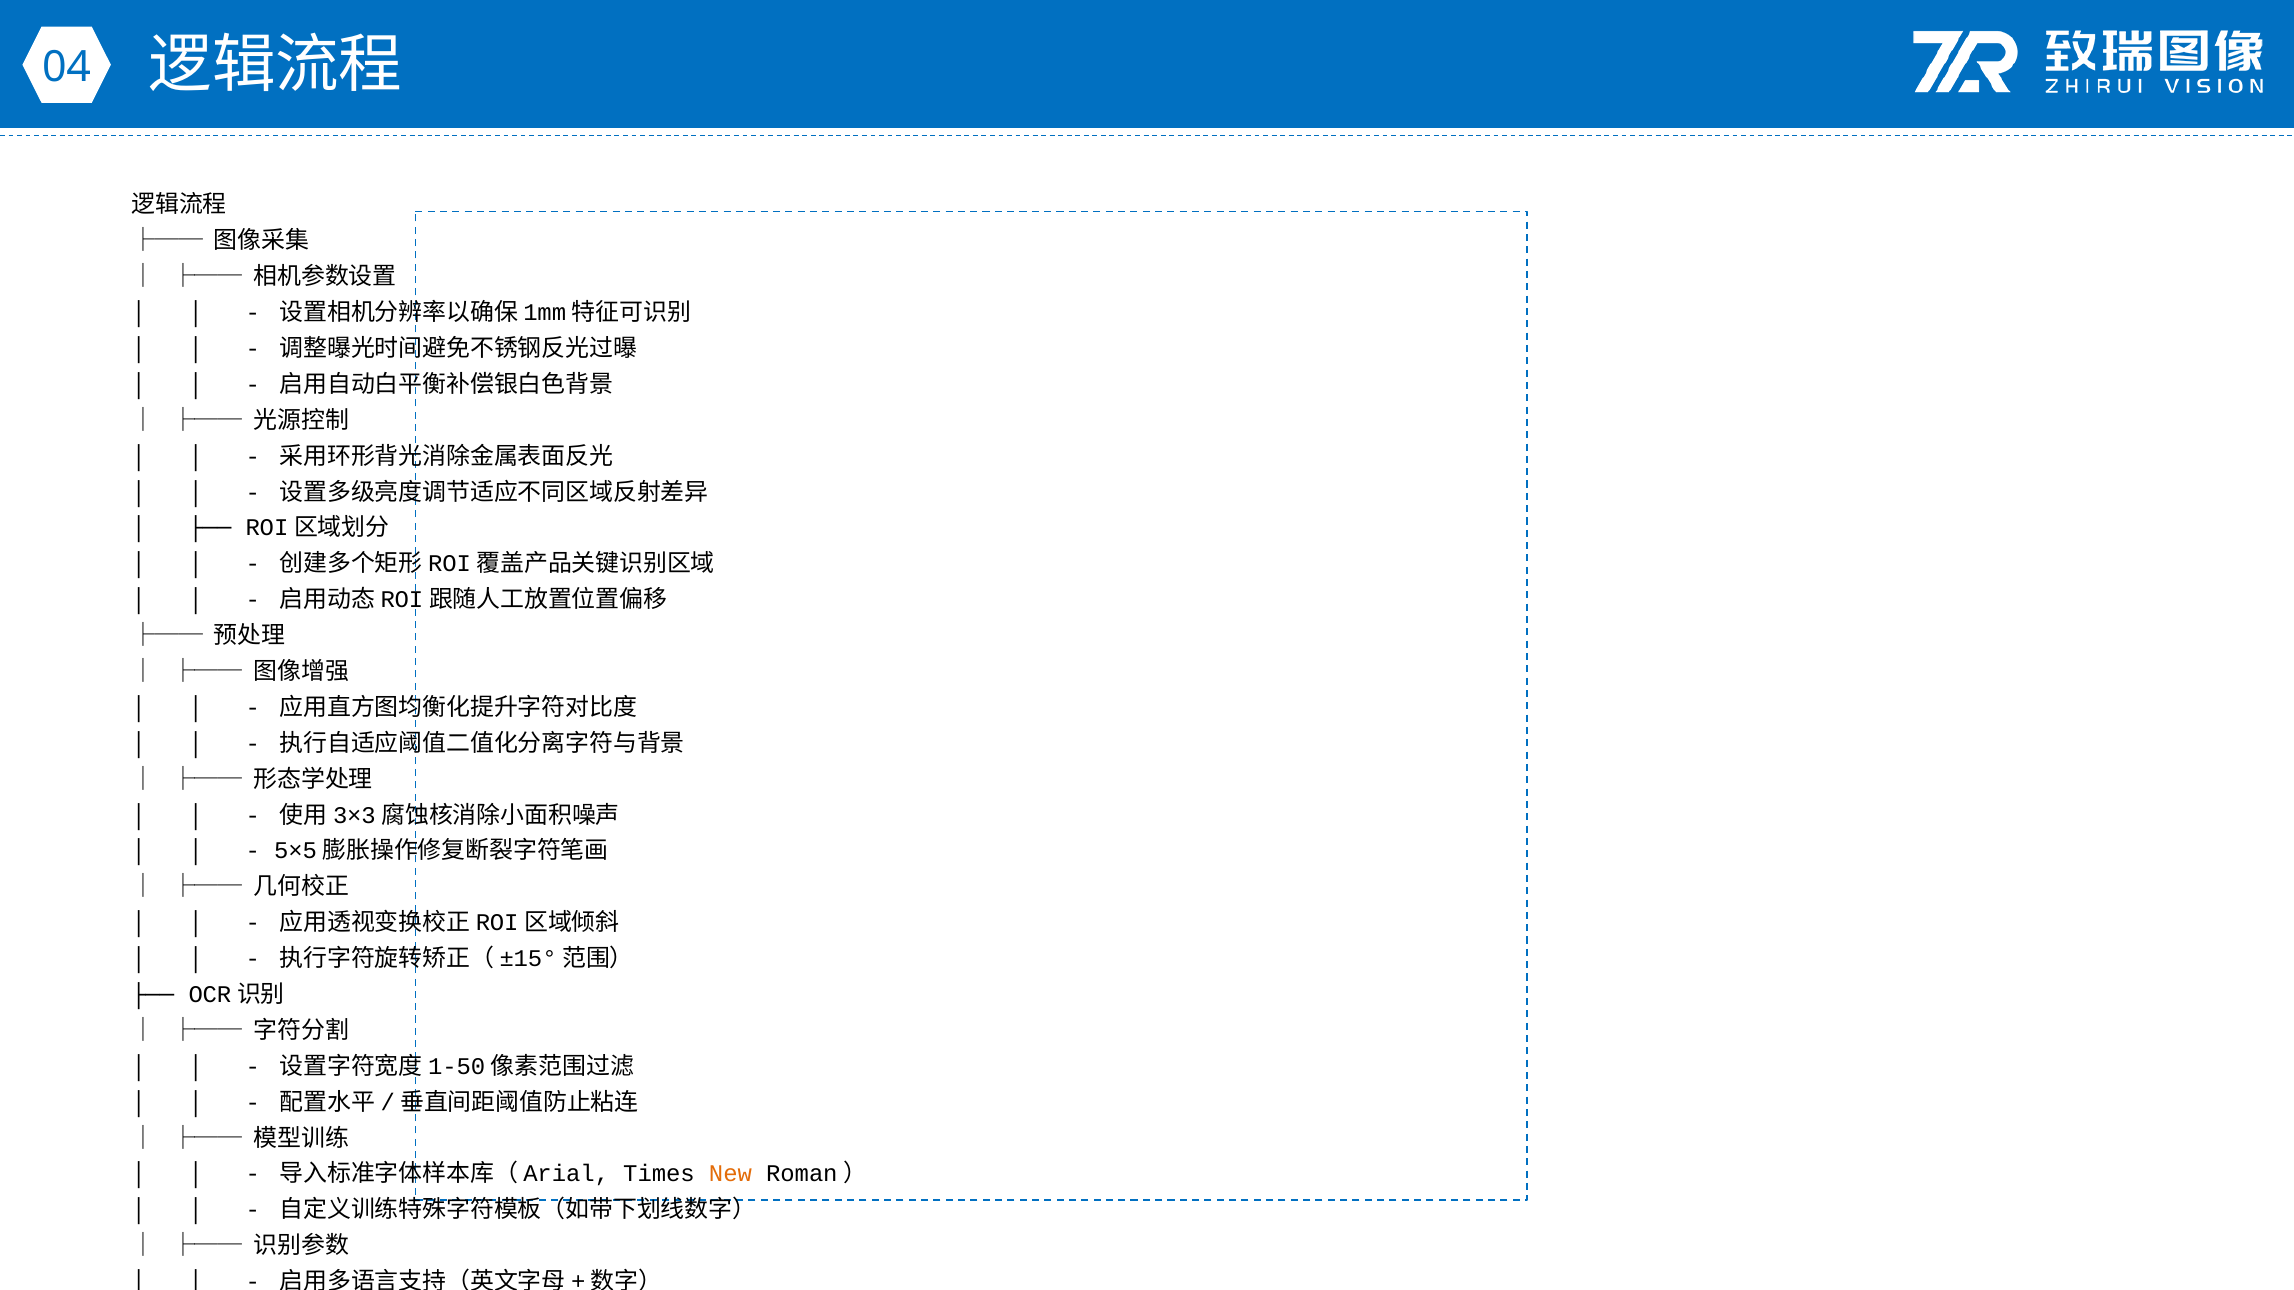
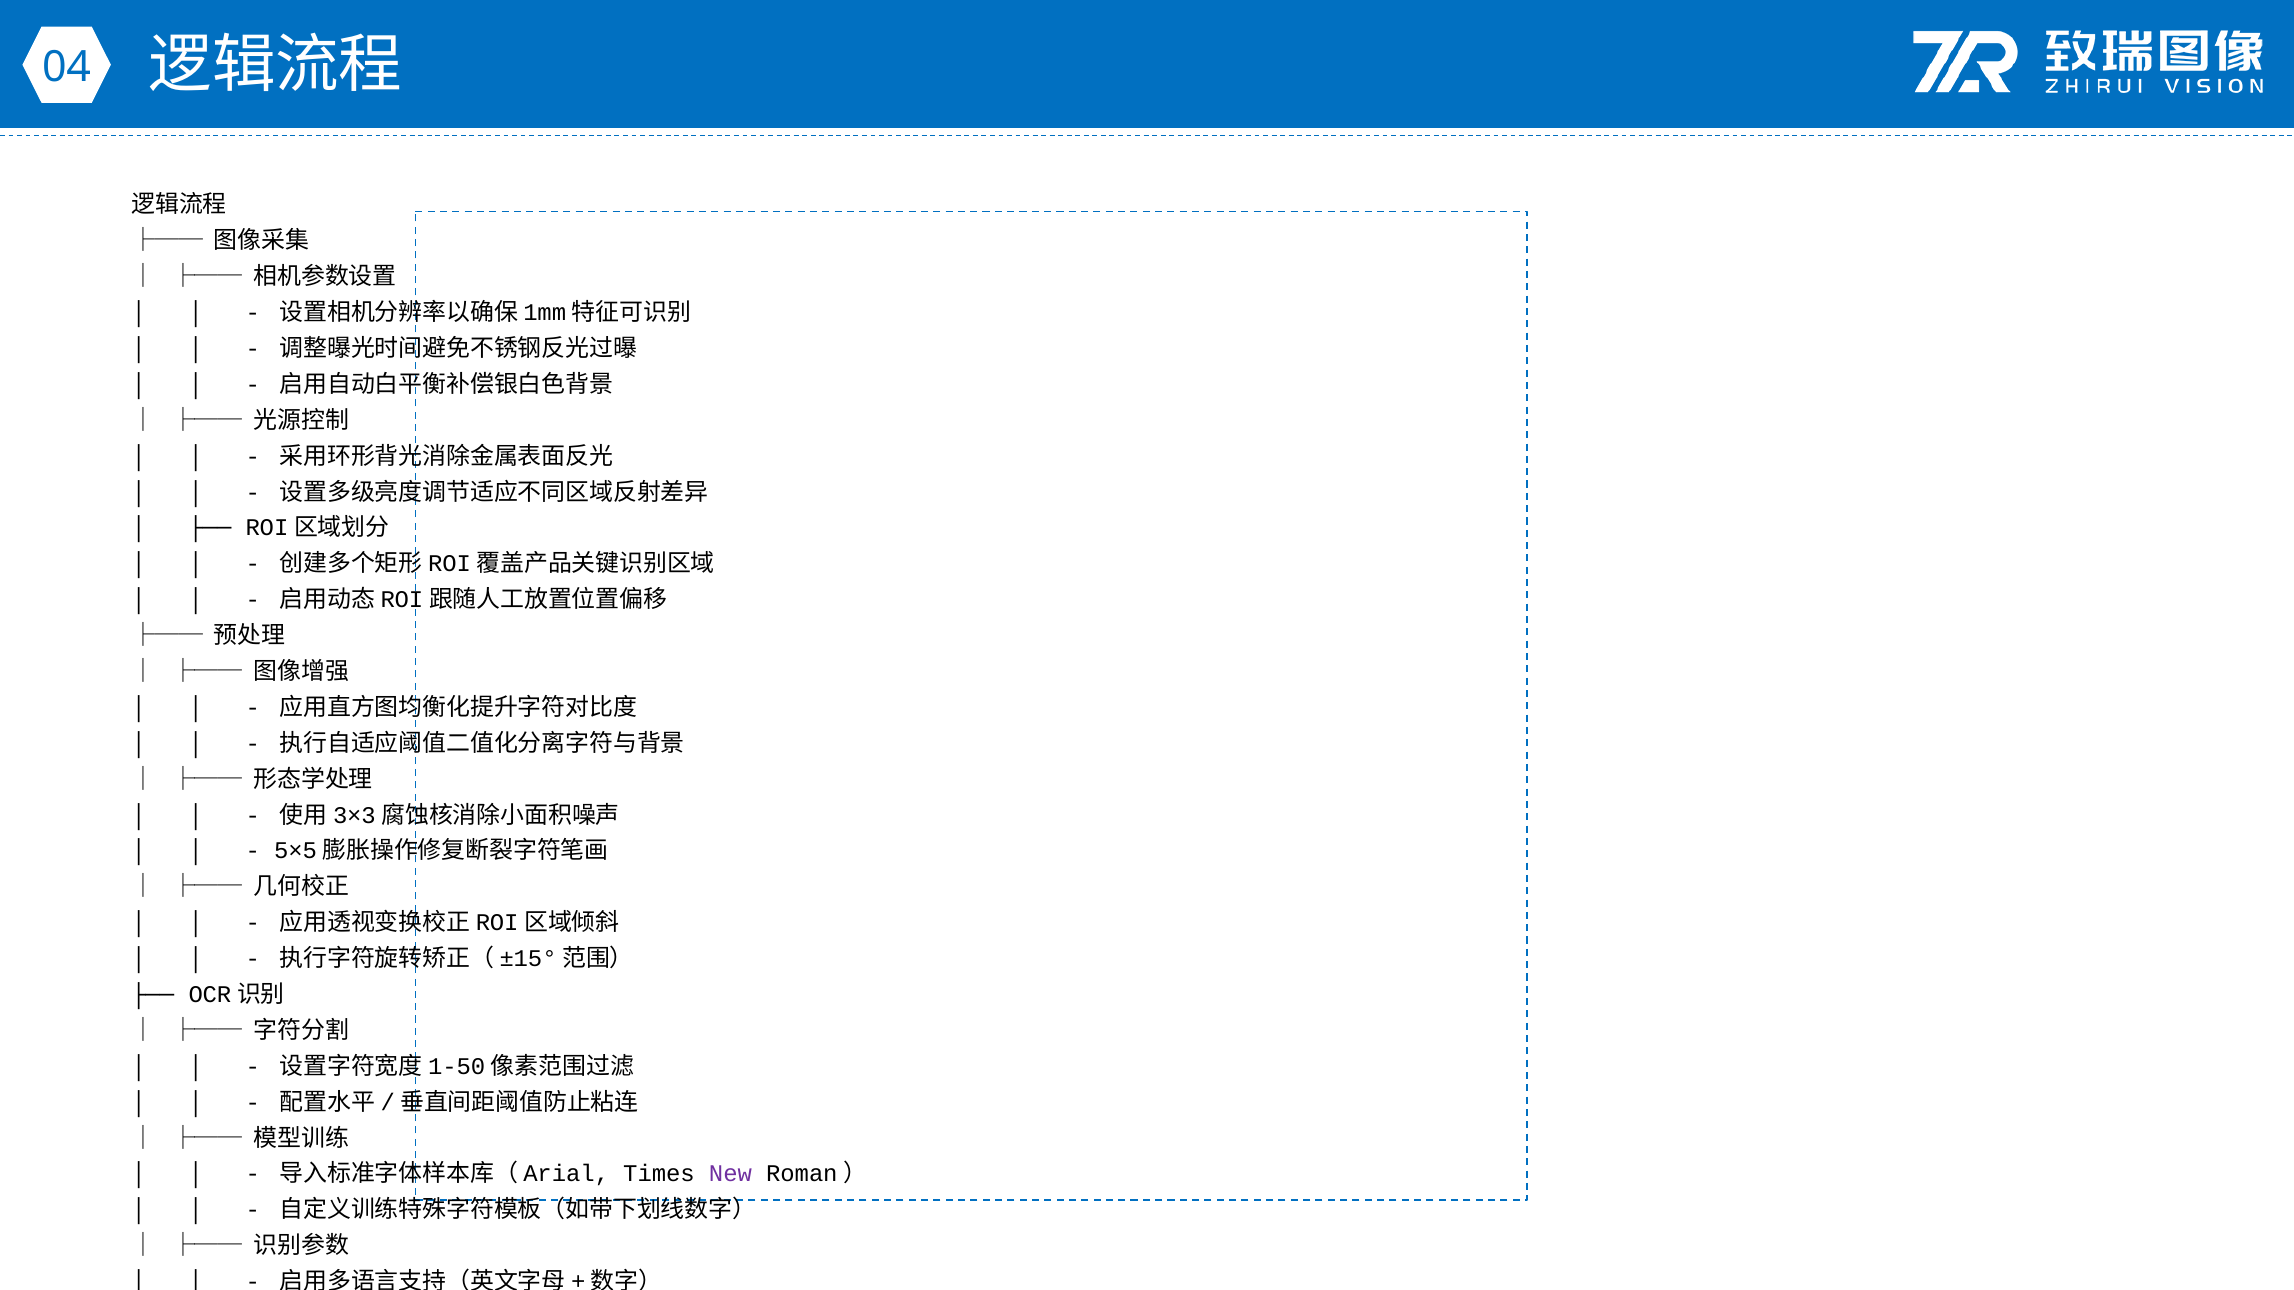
New colour: orange -> purple (730, 1174)
